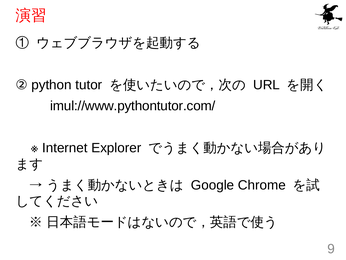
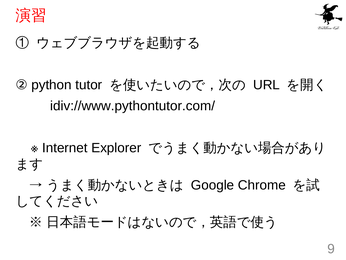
imul://www.pythontutor.com/: imul://www.pythontutor.com/ -> idiv://www.pythontutor.com/ (133, 106)
